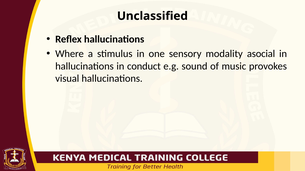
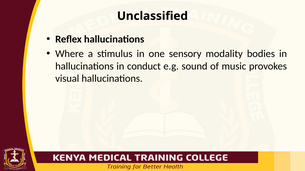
asocial: asocial -> bodies (261, 54)
